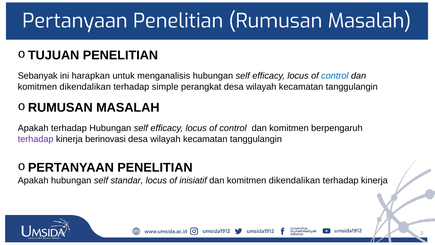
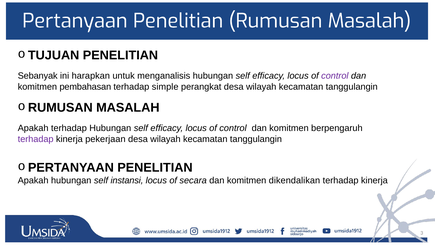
control colour: blue -> purple (335, 76)
dikendalikan: dikendalikan -> pembahasan (85, 87)
berinovasi: berinovasi -> pekerjaan (105, 139)
standar: standar -> instansi (127, 180)
inisiatif: inisiatif -> secara (193, 180)
